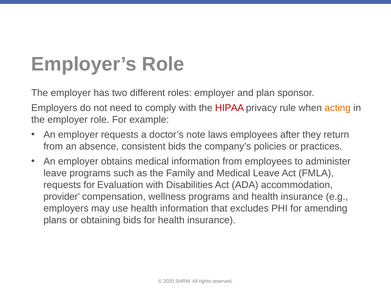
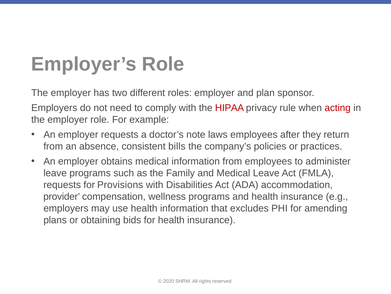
acting colour: orange -> red (338, 108)
consistent bids: bids -> bills (177, 146)
Evaluation: Evaluation -> Provisions (120, 184)
